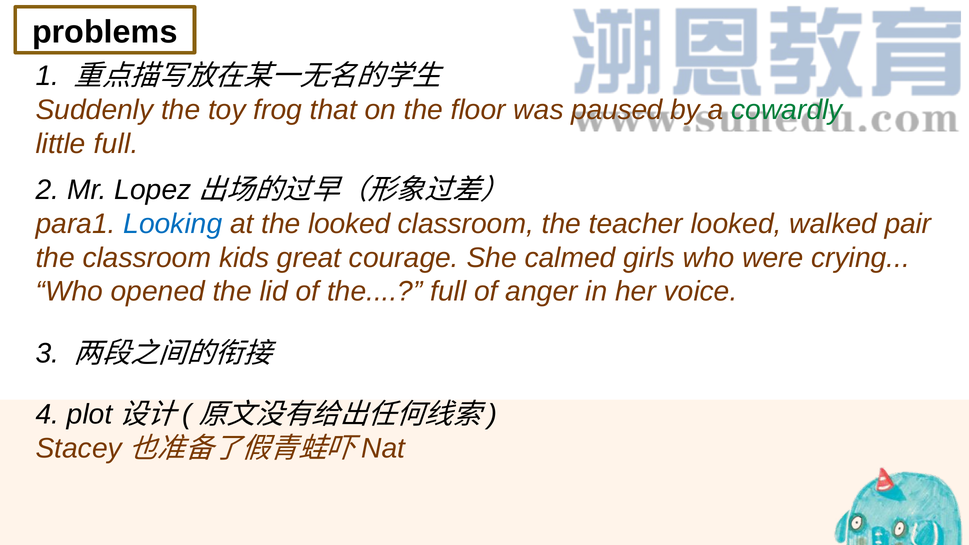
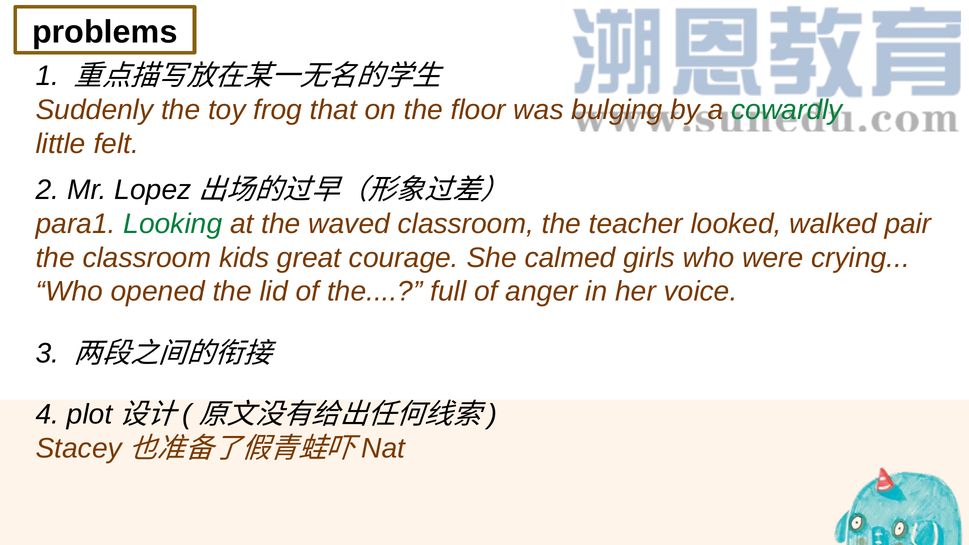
paused: paused -> bulging (617, 110)
little full: full -> felt (116, 144)
Looking colour: blue -> green (173, 224)
the looked: looked -> waved (349, 224)
